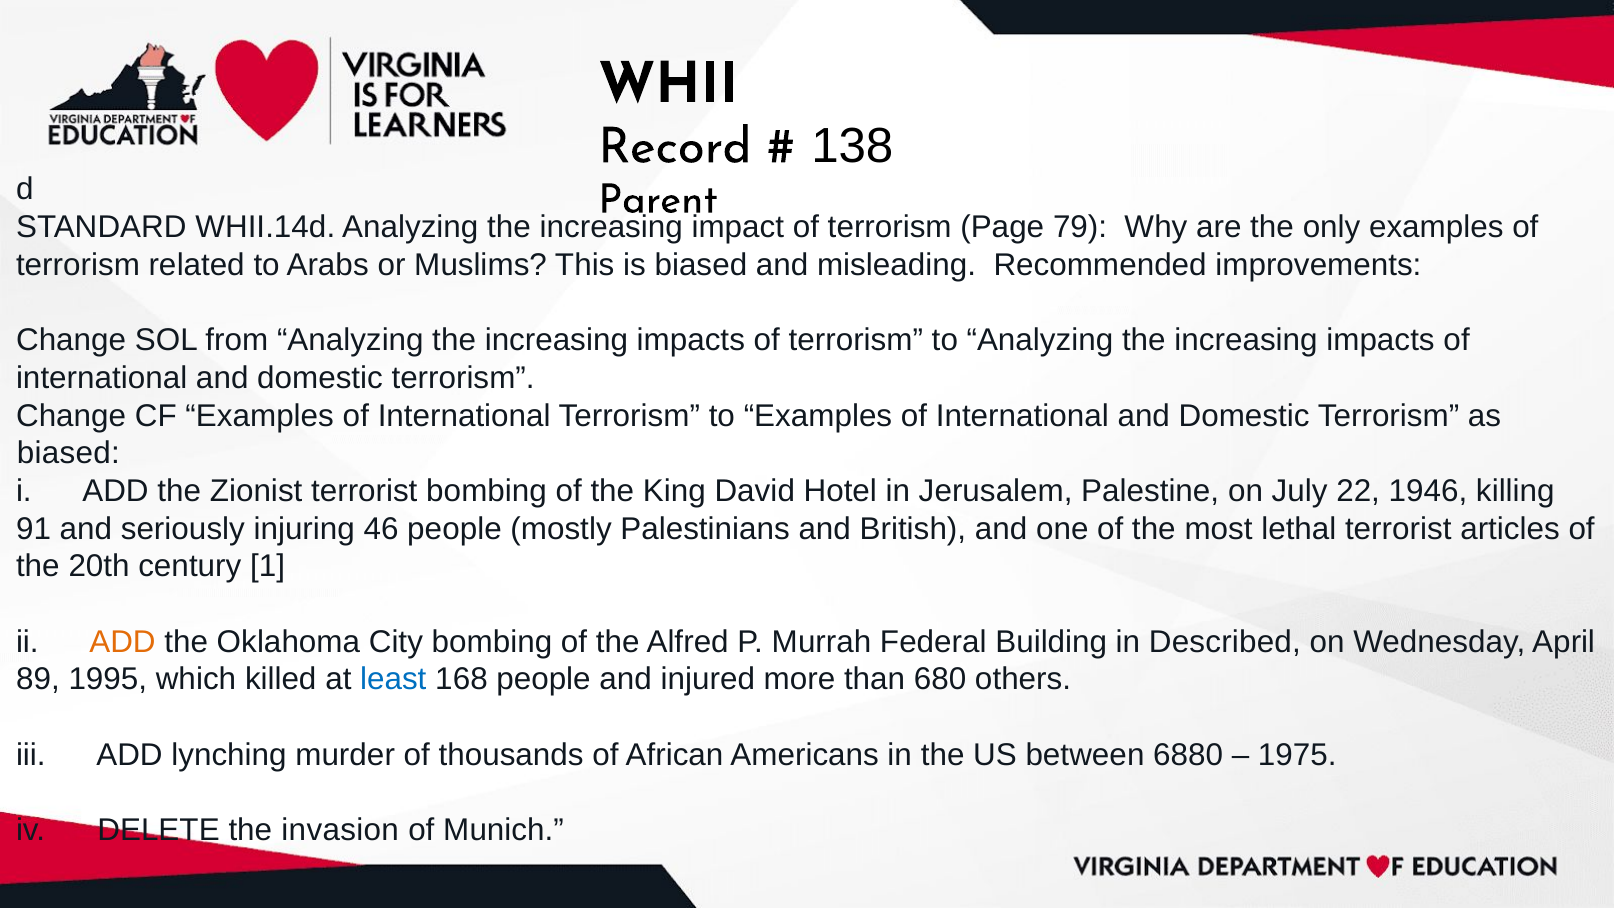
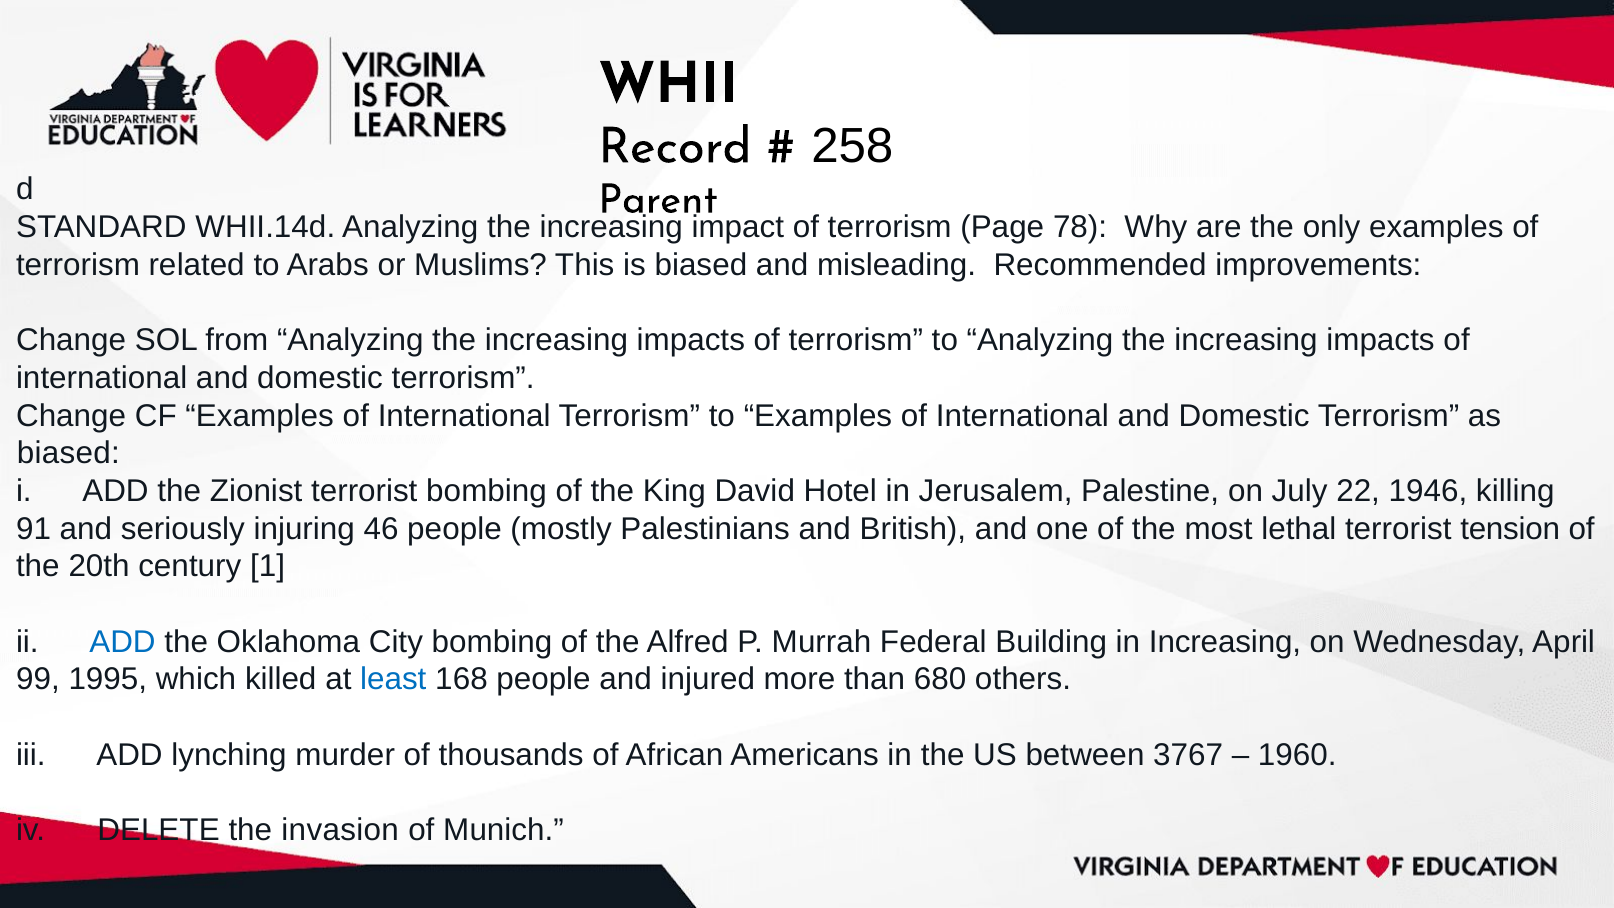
138: 138 -> 258 (852, 146)
79: 79 -> 78 (1080, 227)
articles: articles -> tension (1510, 529)
ADD colour: orange -> blue (123, 642)
in Described: Described -> Increasing (1225, 642)
89: 89 -> 99 (38, 679)
6880: 6880 -> 3767 (1188, 755)
1975: 1975 -> 1960 (1297, 755)
